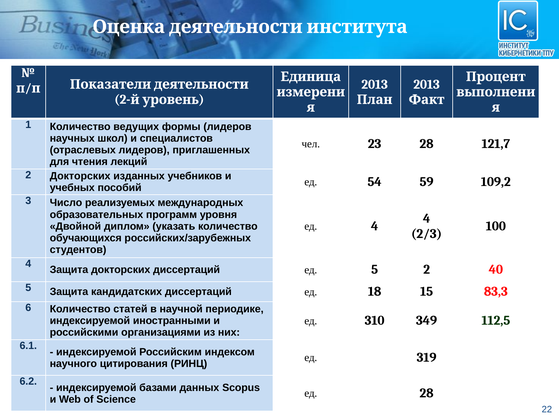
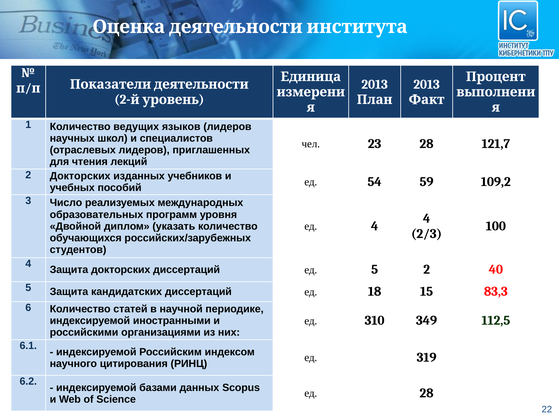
формы: формы -> языков (181, 126)
